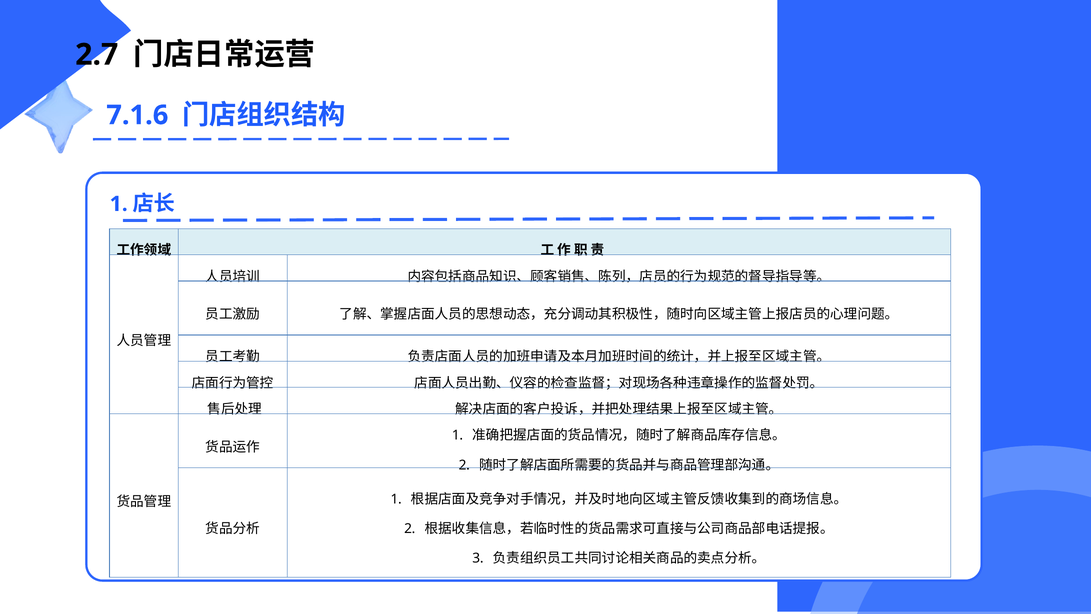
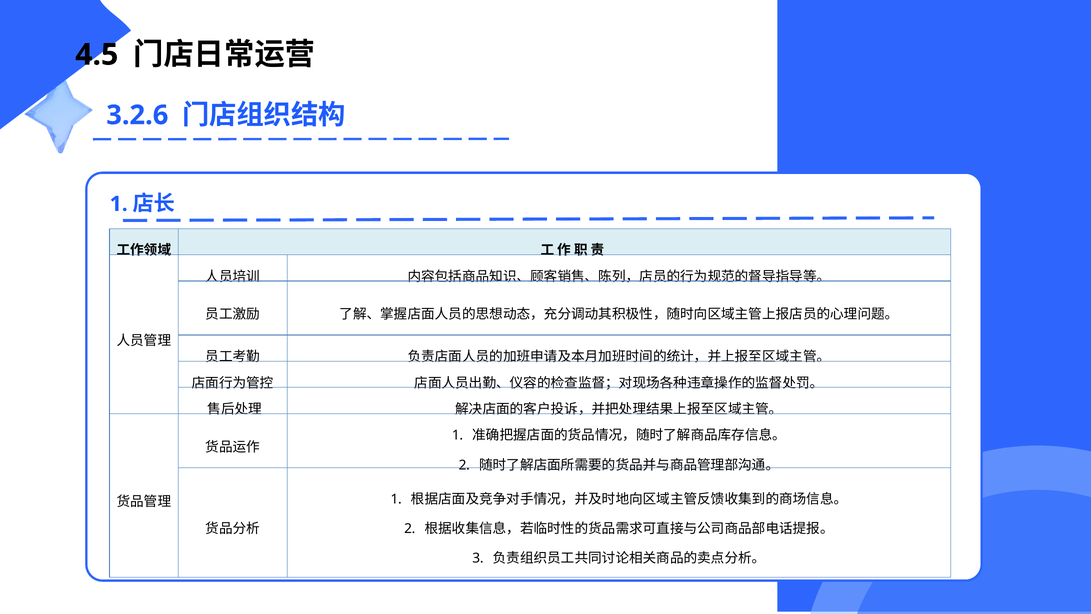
2.7: 2.7 -> 4.5 (97, 55)
7.1.6: 7.1.6 -> 3.2.6 (137, 115)
